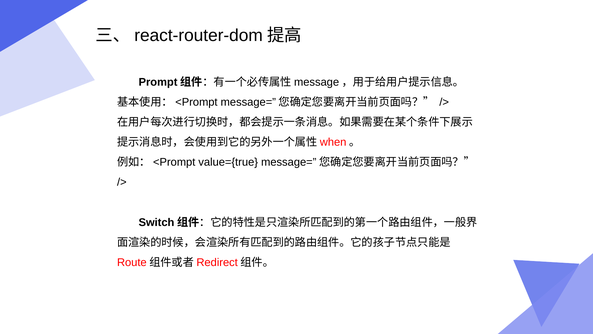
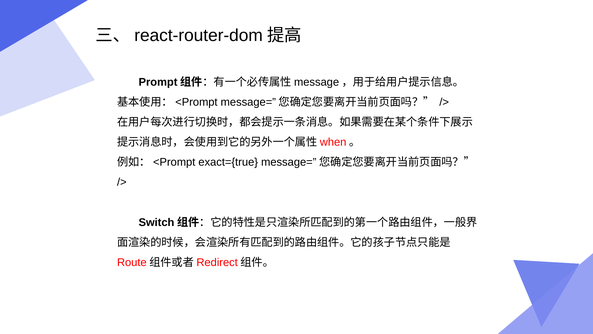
value={true: value={true -> exact={true (228, 162)
